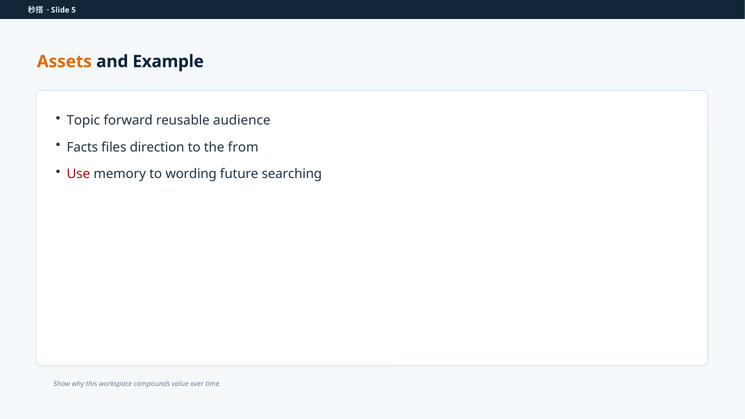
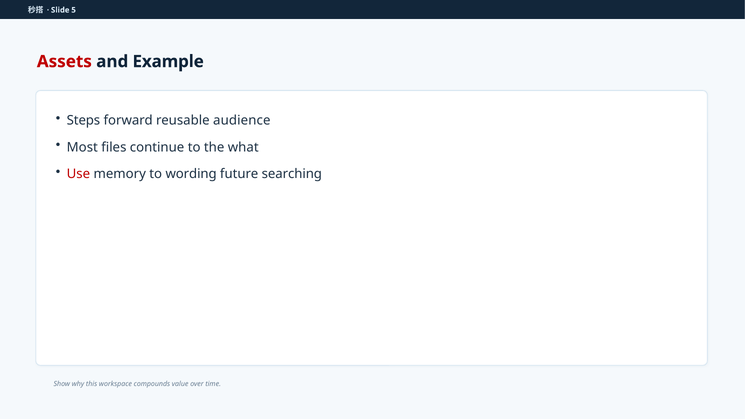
Assets colour: orange -> red (64, 62)
Topic: Topic -> Steps (83, 121)
Facts: Facts -> Most (82, 147)
direction: direction -> continue (157, 147)
from: from -> what (243, 147)
